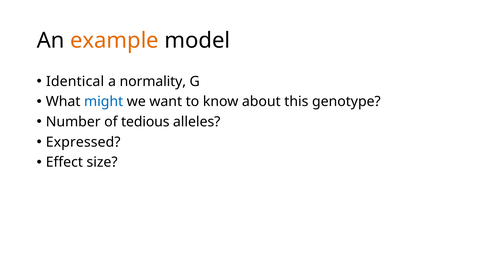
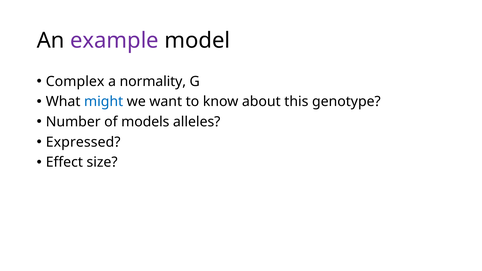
example colour: orange -> purple (114, 40)
Identical: Identical -> Complex (75, 81)
tedious: tedious -> models (145, 122)
